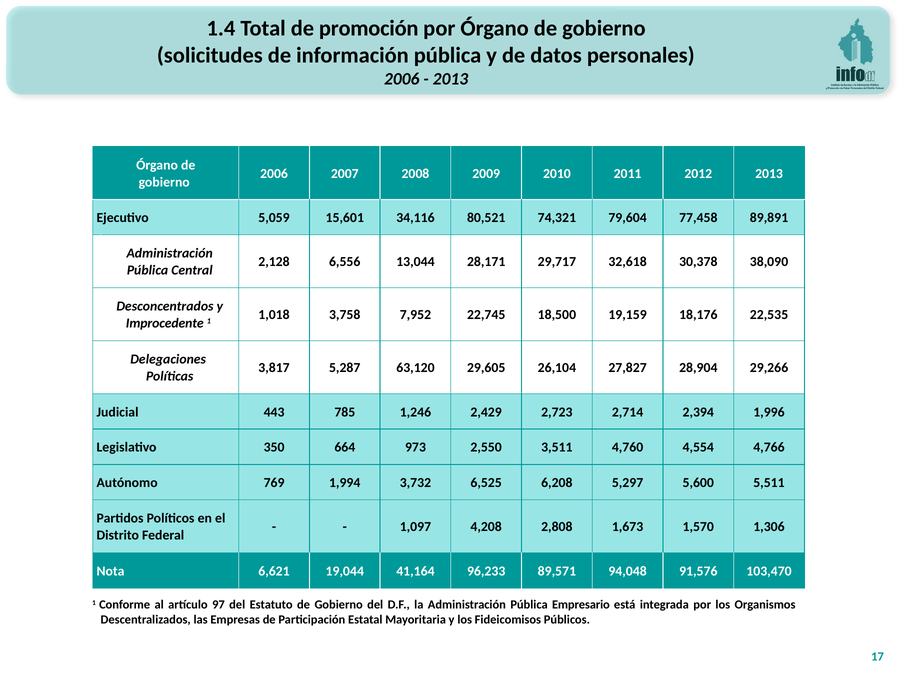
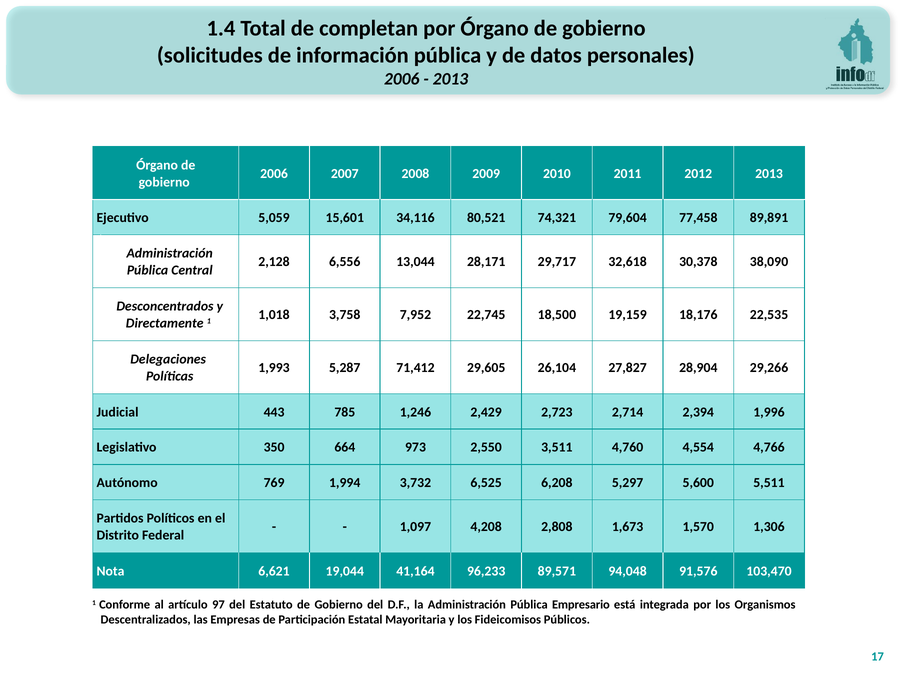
promoción: promoción -> completan (369, 28)
Improcedente: Improcedente -> Directamente (165, 324)
3,817: 3,817 -> 1,993 (274, 368)
63,120: 63,120 -> 71,412 (415, 368)
